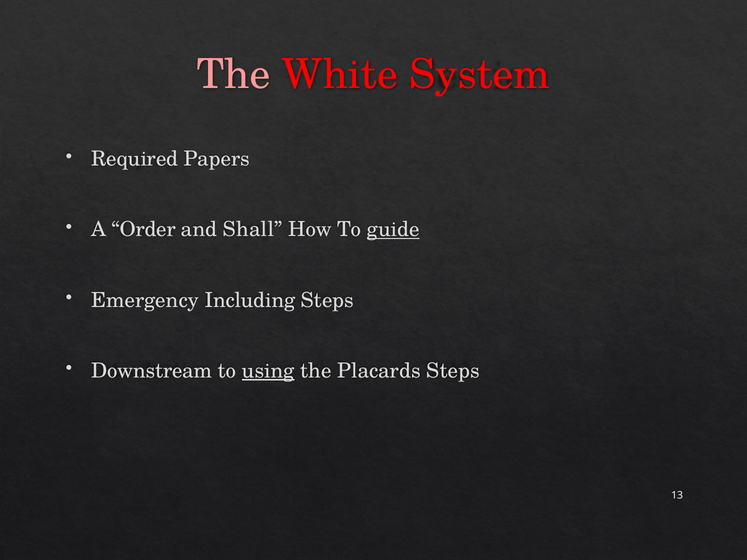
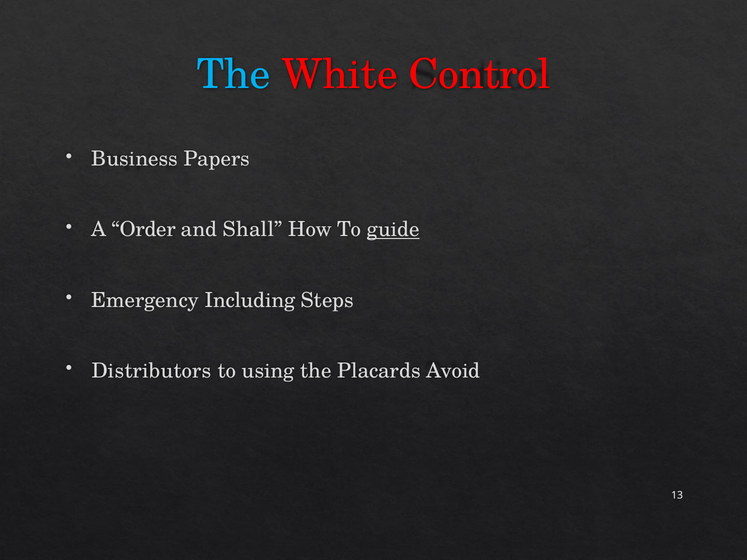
The colour: pink -> light blue (234, 74)
System: System -> Control (480, 74)
Required: Required -> Business (135, 159)
Downstream: Downstream -> Distributors (152, 371)
using underline: present -> none (268, 371)
Placards Steps: Steps -> Avoid (453, 371)
